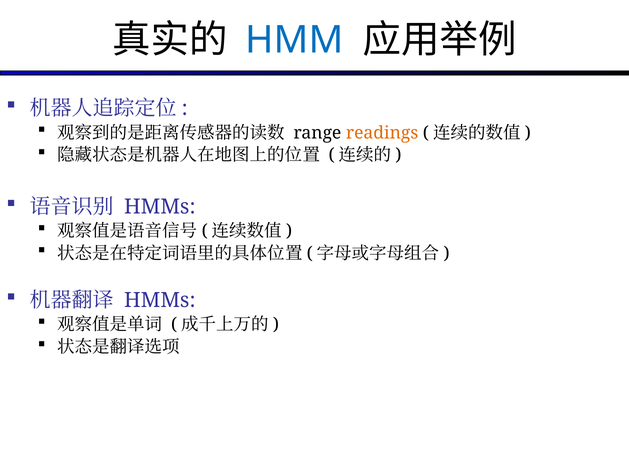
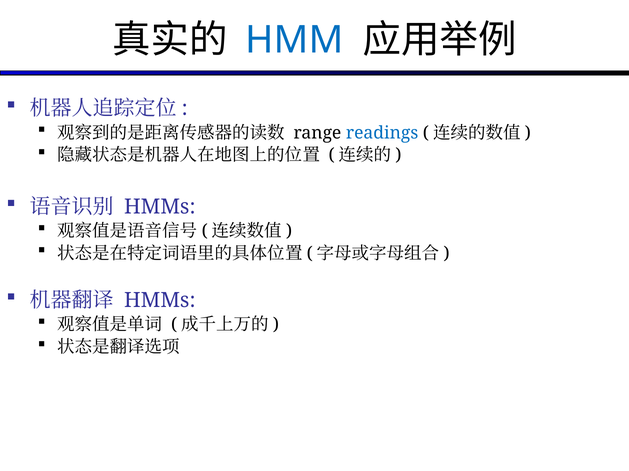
readings colour: orange -> blue (382, 133)
